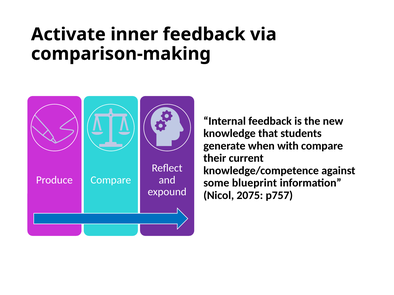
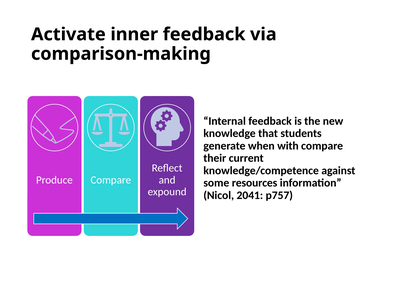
blueprint: blueprint -> resources (255, 183)
2075: 2075 -> 2041 (250, 196)
